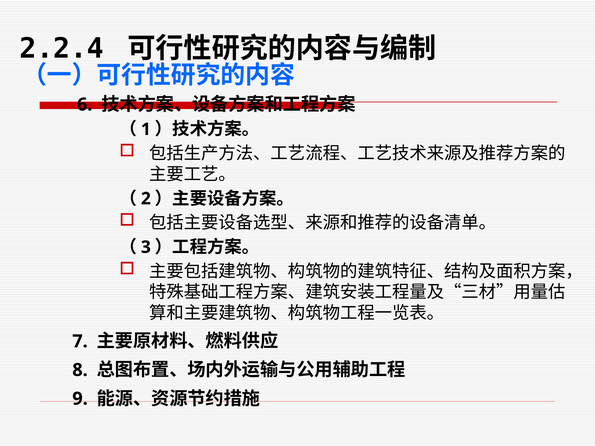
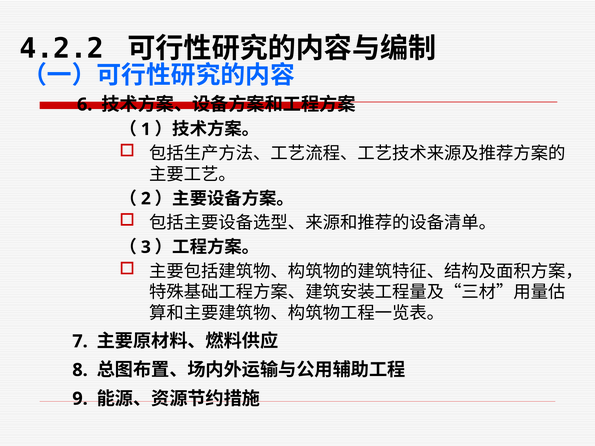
2.2.4: 2.2.4 -> 4.2.2 (62, 48)
